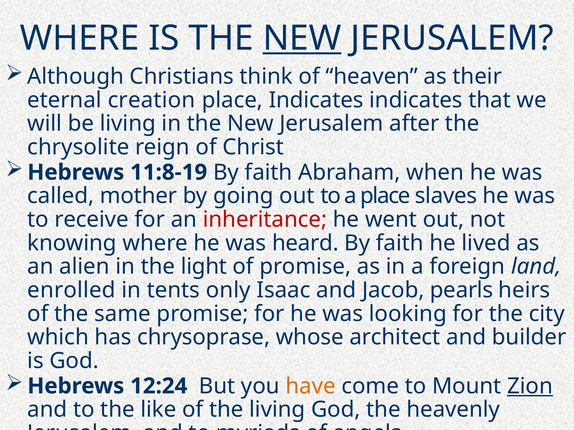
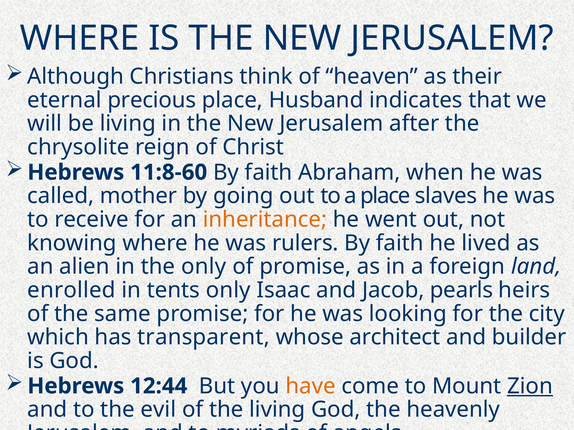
NEW underline: present -> none (302, 38)
creation: creation -> precious (152, 100)
place Indicates: Indicates -> Husband (316, 100)
11:8-19: 11:8-19 -> 11:8-60 (169, 173)
inheritance colour: red -> orange (265, 220)
heard: heard -> rulers (305, 243)
the light: light -> only (204, 267)
chrysoprase: chrysoprase -> transparent (204, 338)
12:24: 12:24 -> 12:44 (159, 386)
like: like -> evil (158, 410)
